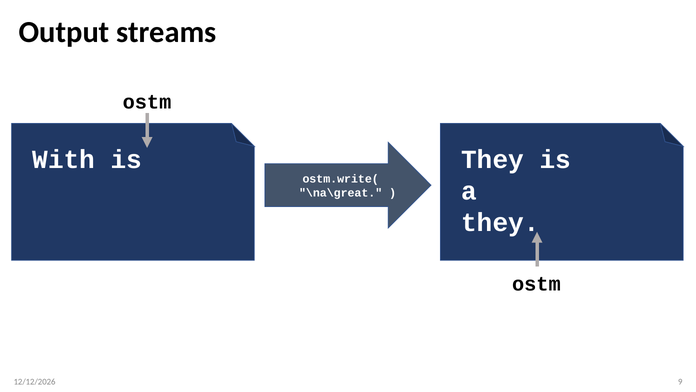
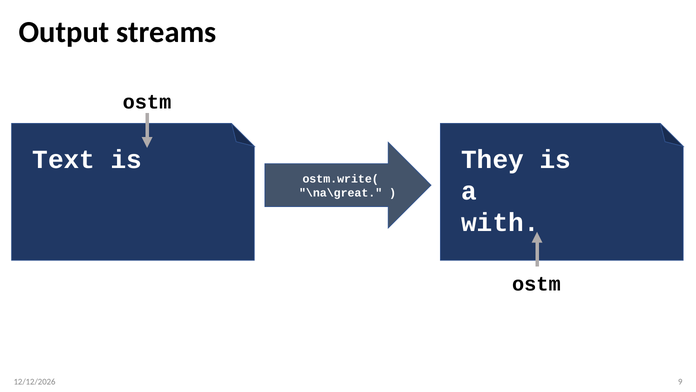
With: With -> Text (64, 160)
they: they -> with (500, 222)
